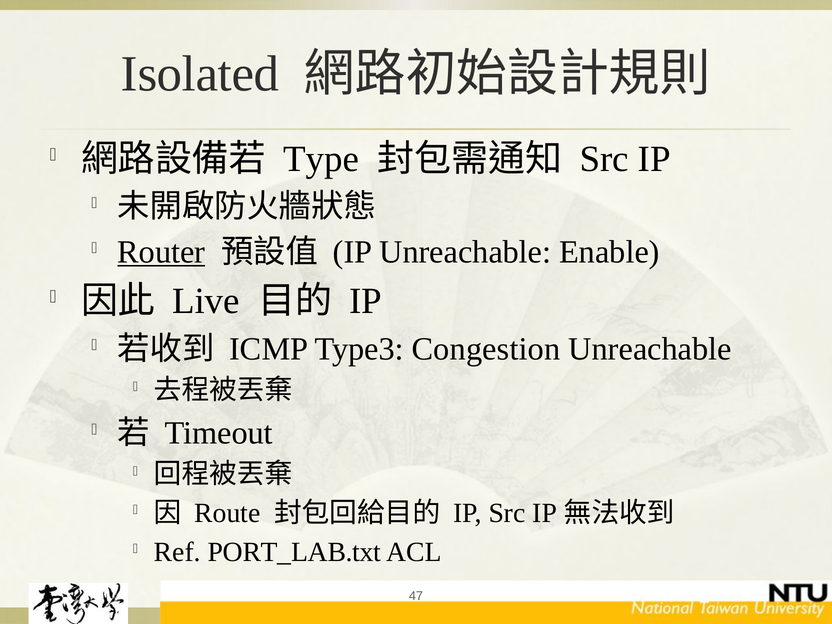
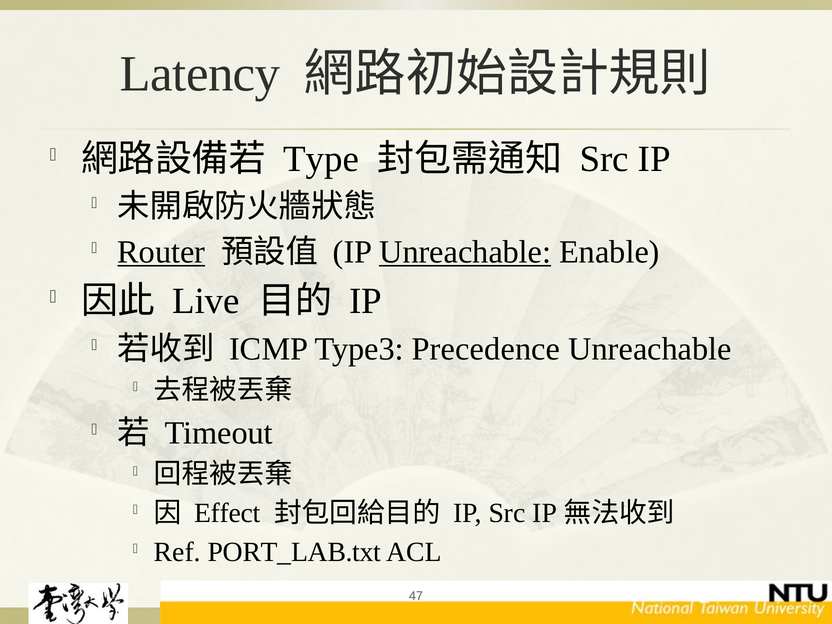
Isolated: Isolated -> Latency (200, 74)
Unreachable underline: none -> present (465, 252)
Congestion: Congestion -> Precedence (486, 349)
Route: Route -> Effect (227, 513)
